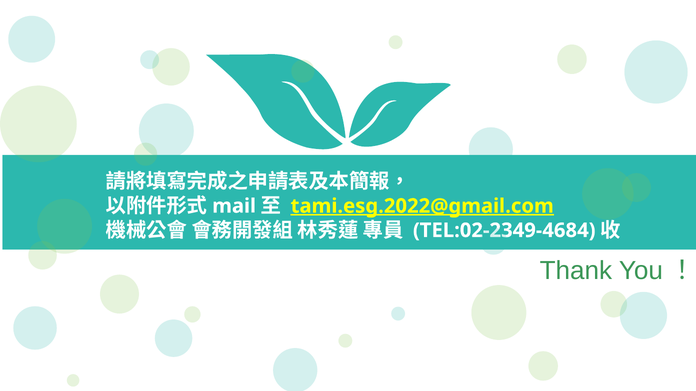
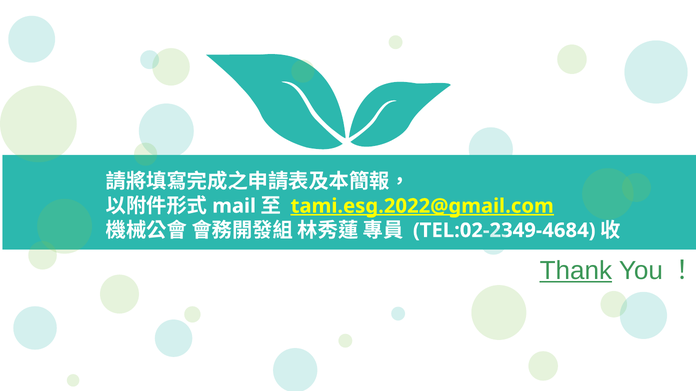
Thank underline: none -> present (576, 271)
